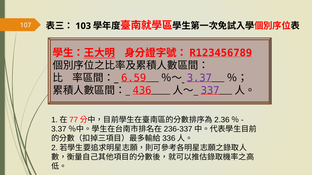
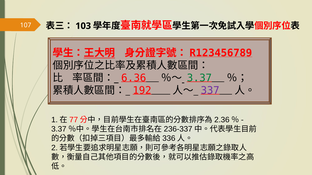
6.59: 6.59 -> 6.36 (134, 78)
3.37 colour: purple -> green (199, 78)
436: 436 -> 192 (142, 91)
